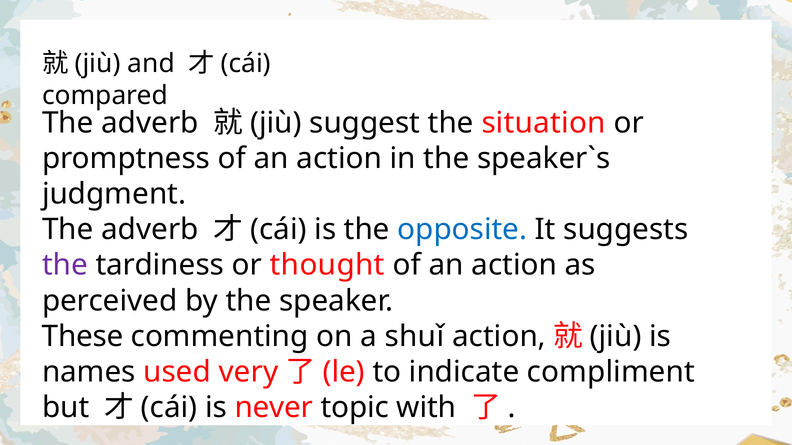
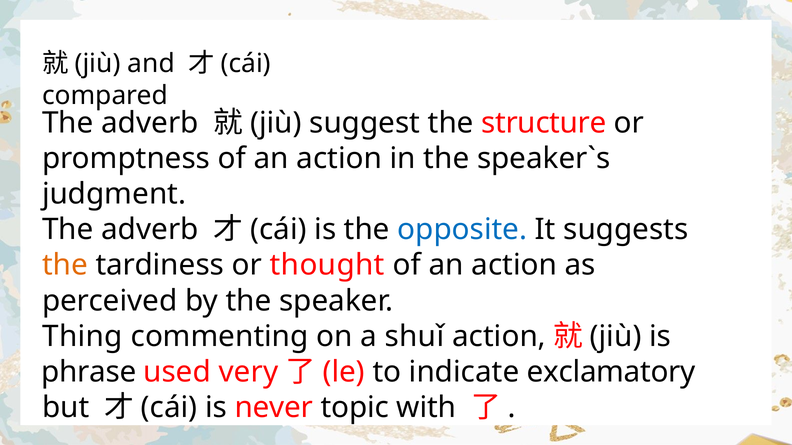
situation: situation -> structure (544, 123)
the colour: purple -> orange (65, 265)
These: These -> Thing (82, 337)
names: names -> phrase (89, 372)
compliment: compliment -> exclamatory (611, 372)
